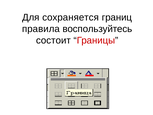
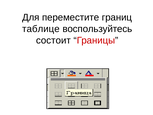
сохраняется: сохраняется -> переместите (71, 17)
правила: правила -> таблице (41, 29)
